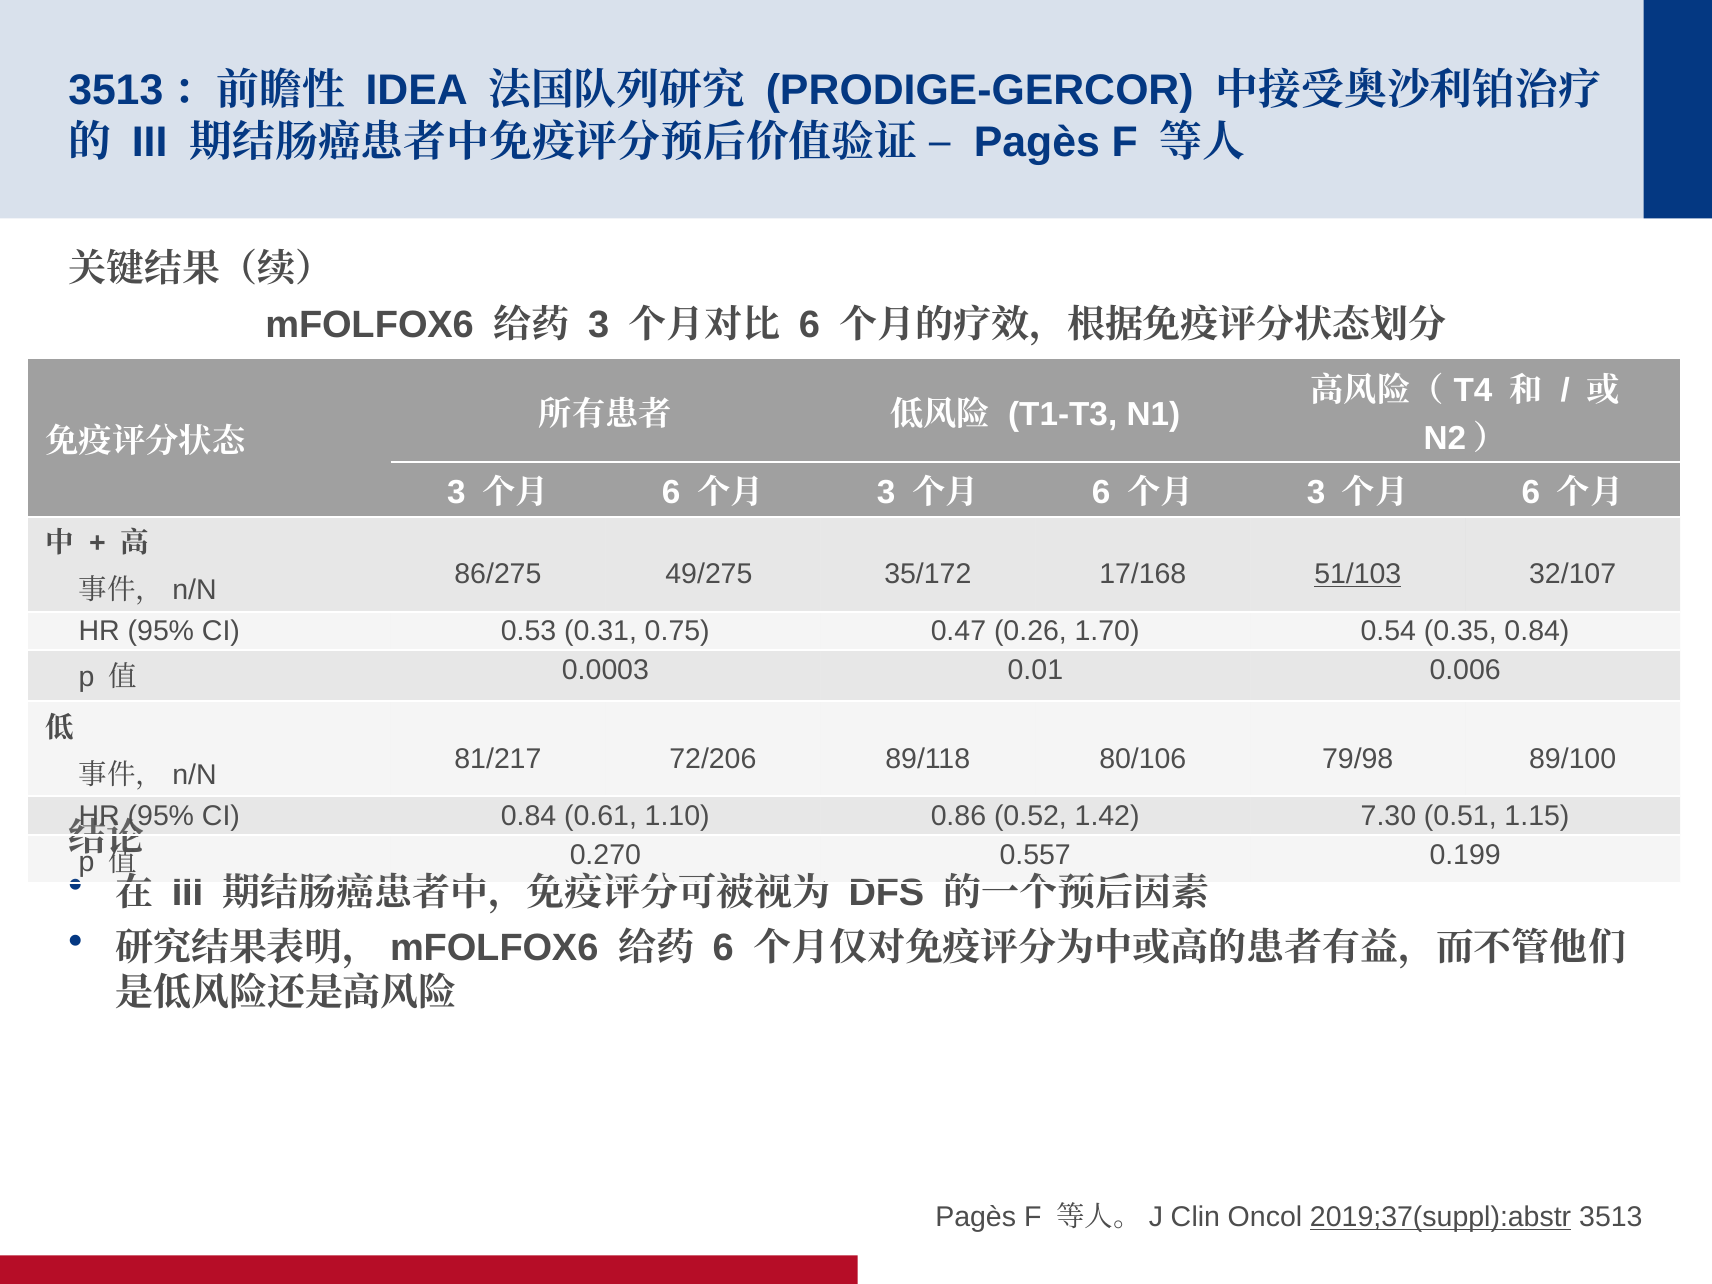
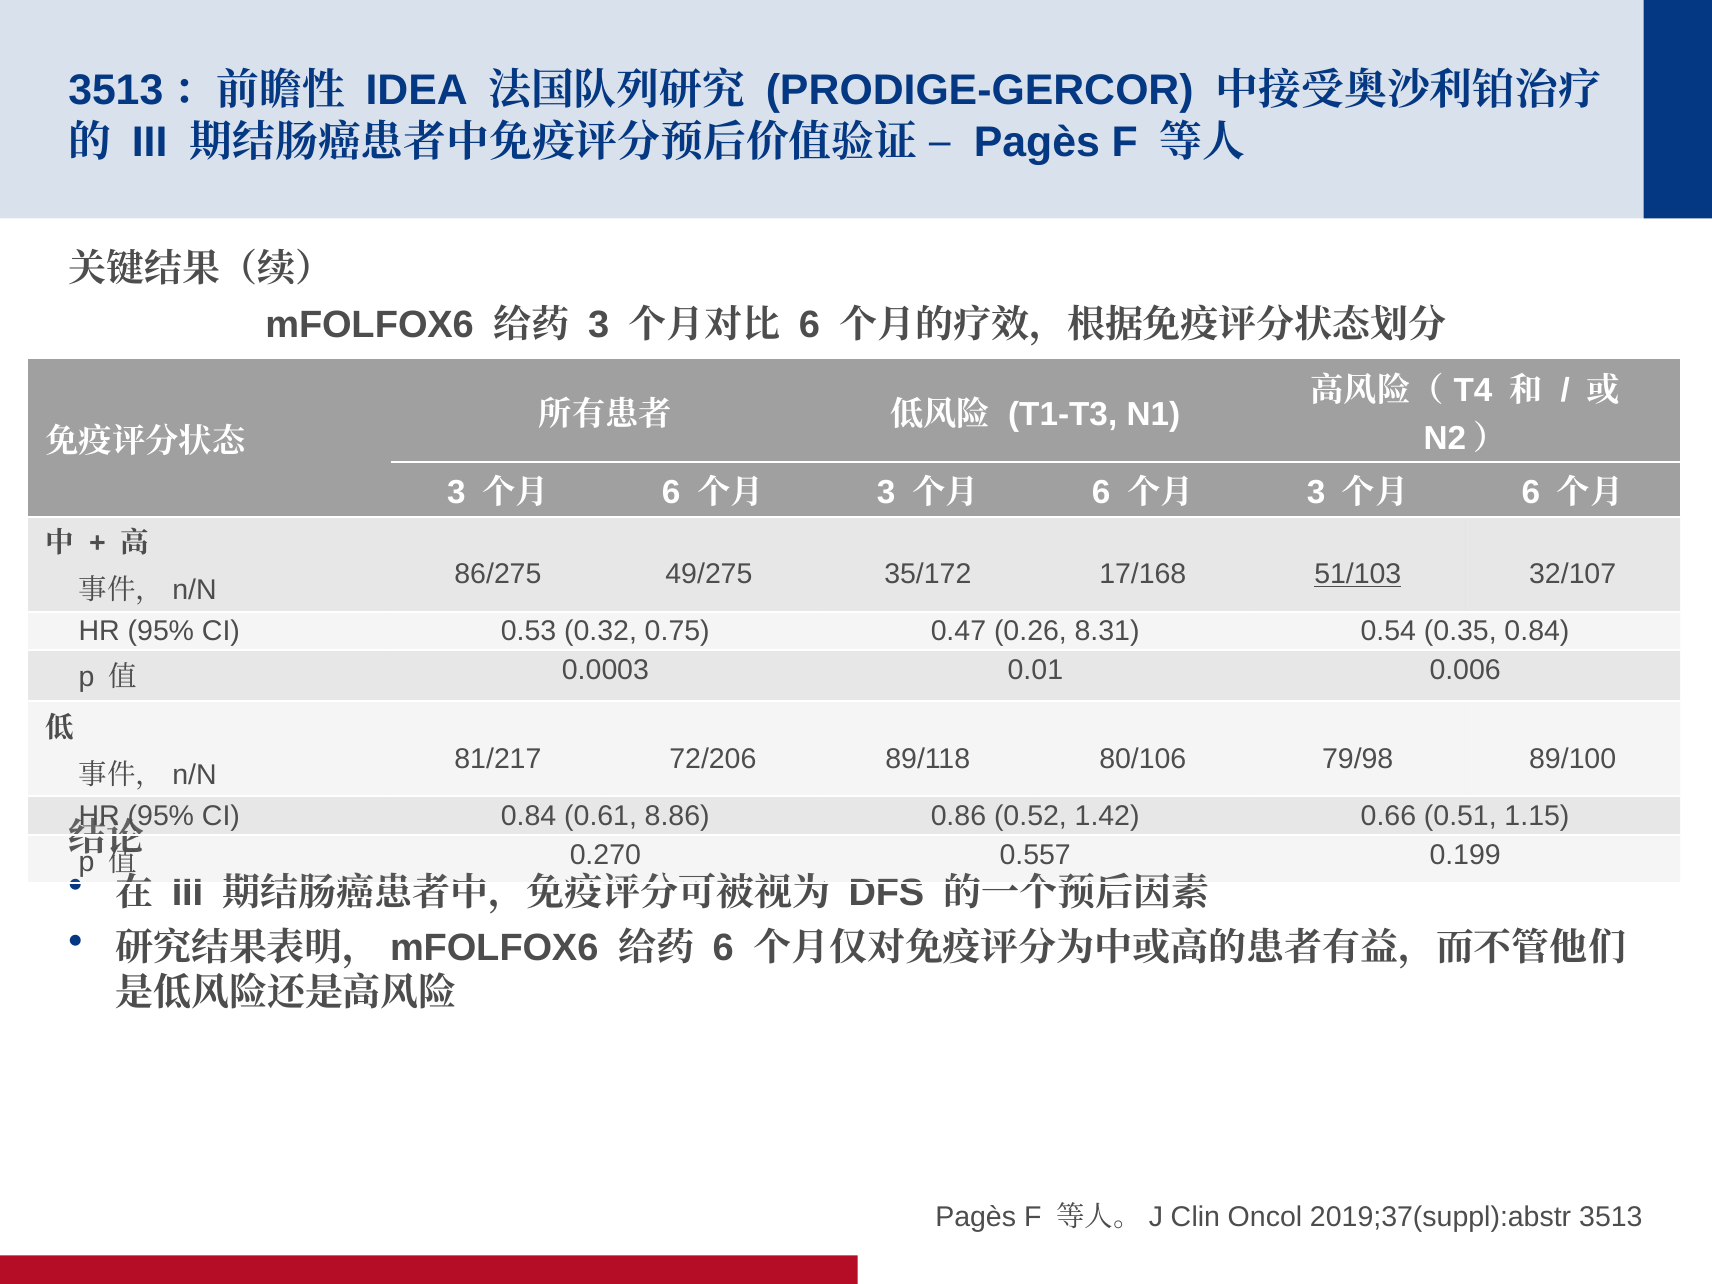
0.31: 0.31 -> 0.32 (601, 631)
1.70: 1.70 -> 8.31 (1107, 631)
1.10: 1.10 -> 8.86 (677, 816)
7.30: 7.30 -> 0.66 (1388, 816)
2019;37(suppl):abstr underline: present -> none (1441, 1217)
